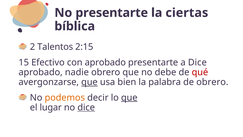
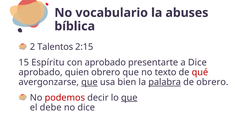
No presentarte: presentarte -> vocabulario (112, 13)
ciertas: ciertas -> abuses (187, 13)
Efectivo: Efectivo -> Espíritu (48, 62)
nadie: nadie -> quien (77, 72)
debe: debe -> texto (166, 72)
palabra underline: none -> present (165, 82)
podemos colour: orange -> red (65, 97)
lugar: lugar -> debe (51, 107)
dice underline: present -> none (86, 107)
